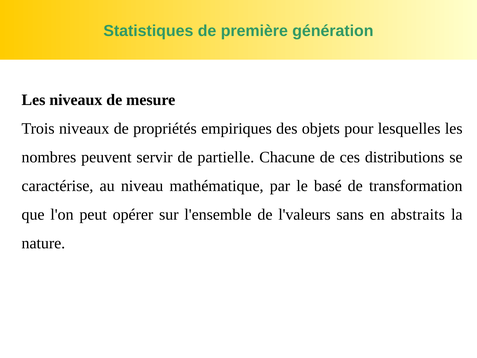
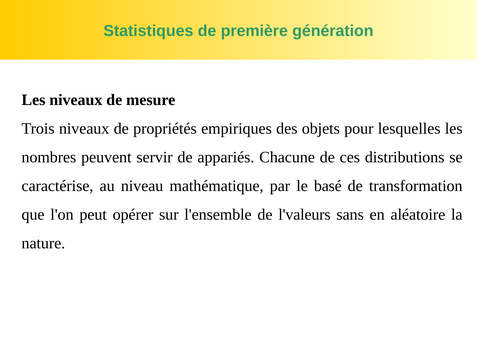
partielle: partielle -> appariés (226, 157)
abstraits: abstraits -> aléatoire (418, 214)
